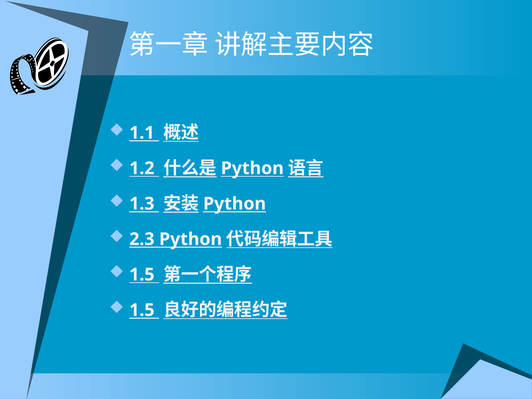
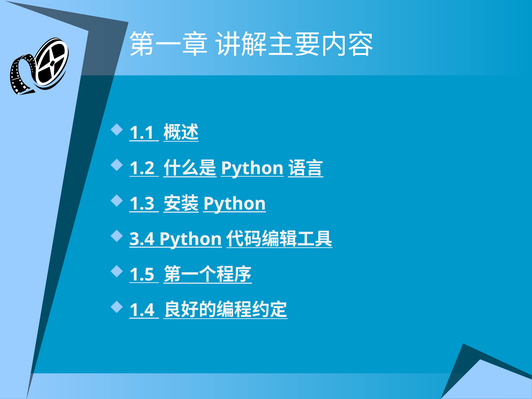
2.3: 2.3 -> 3.4 (142, 239)
1.5: 1.5 -> 1.4 (142, 310)
